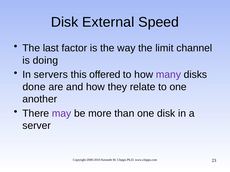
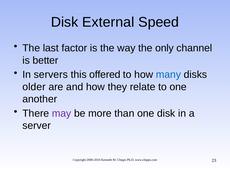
limit: limit -> only (165, 48)
doing: doing -> better (45, 61)
many colour: purple -> blue (168, 75)
done: done -> older (34, 87)
